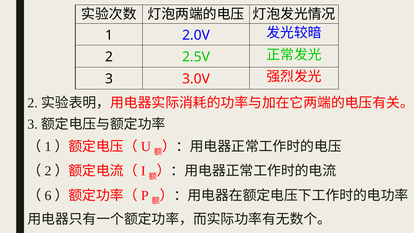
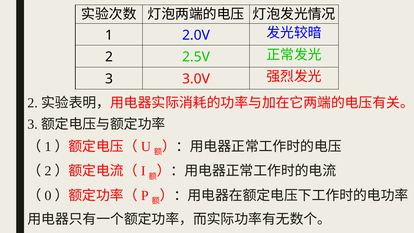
6: 6 -> 0 (48, 195)
